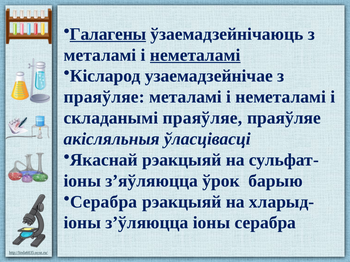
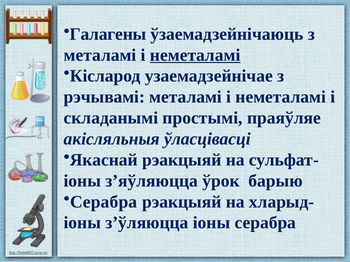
Галагены underline: present -> none (108, 34)
праяўляе: праяўляе -> рэчывамі (104, 97)
складанымі праяўляе: праяўляе -> простымі (203, 118)
